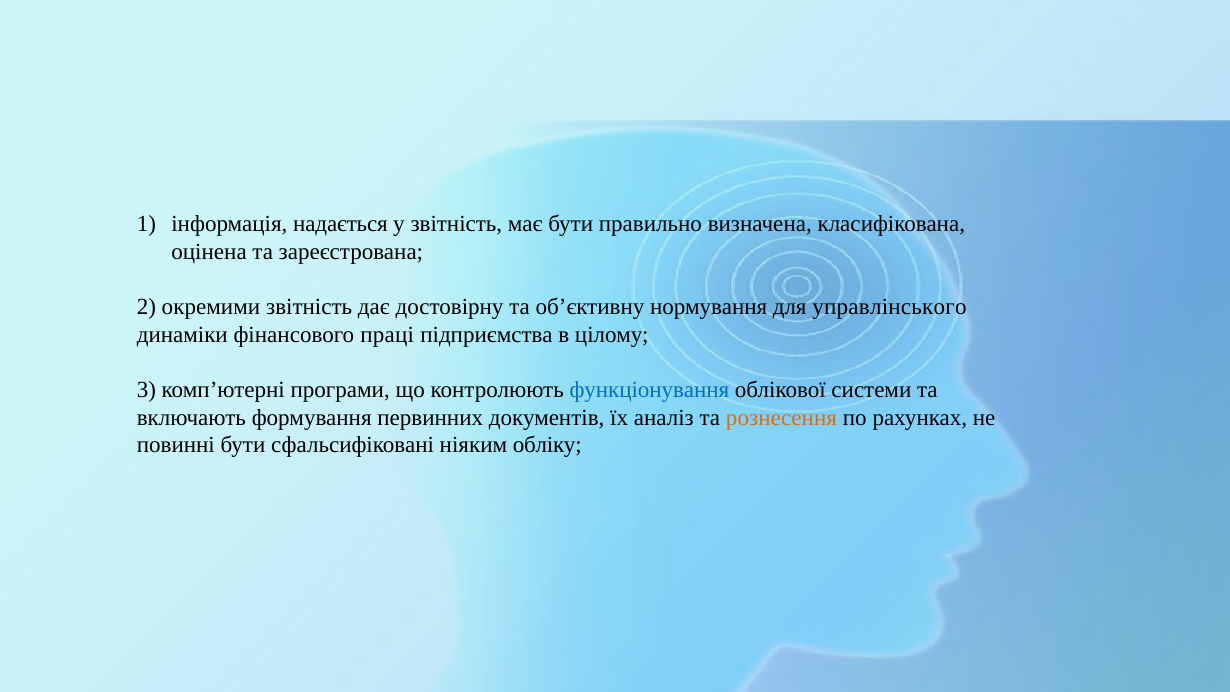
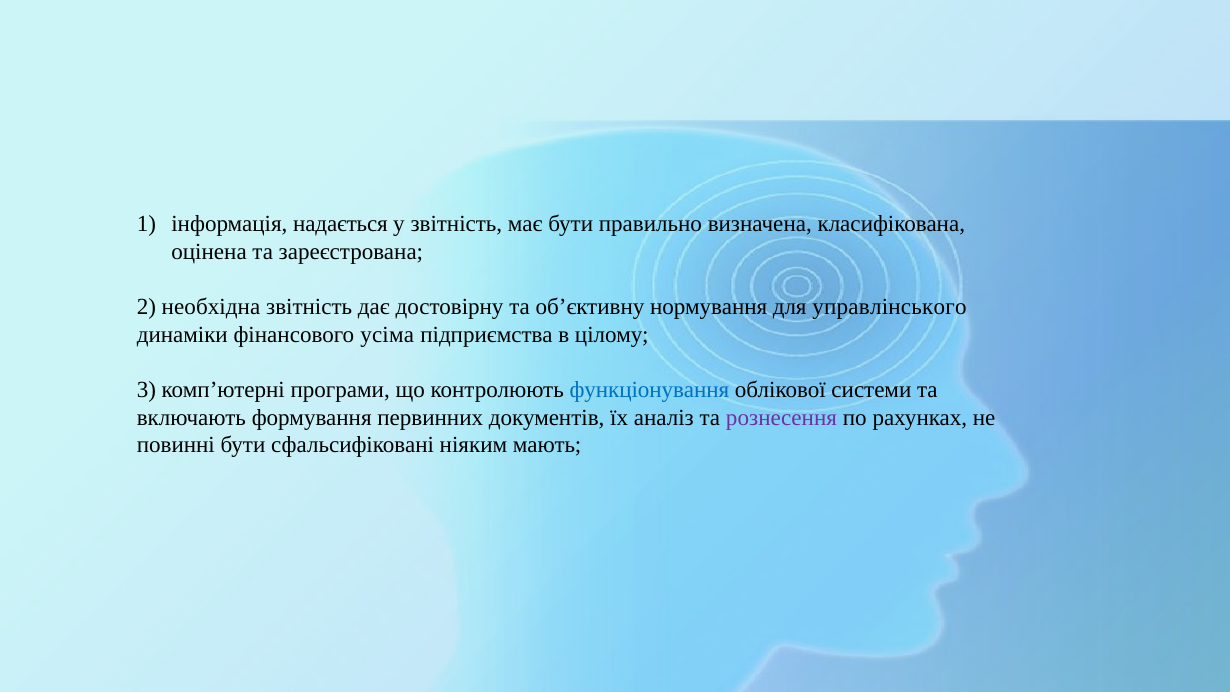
окремими: окремими -> необхідна (211, 307)
праці: праці -> усіма (387, 334)
рознесення colour: orange -> purple (781, 417)
обліку: обліку -> мають (547, 445)
